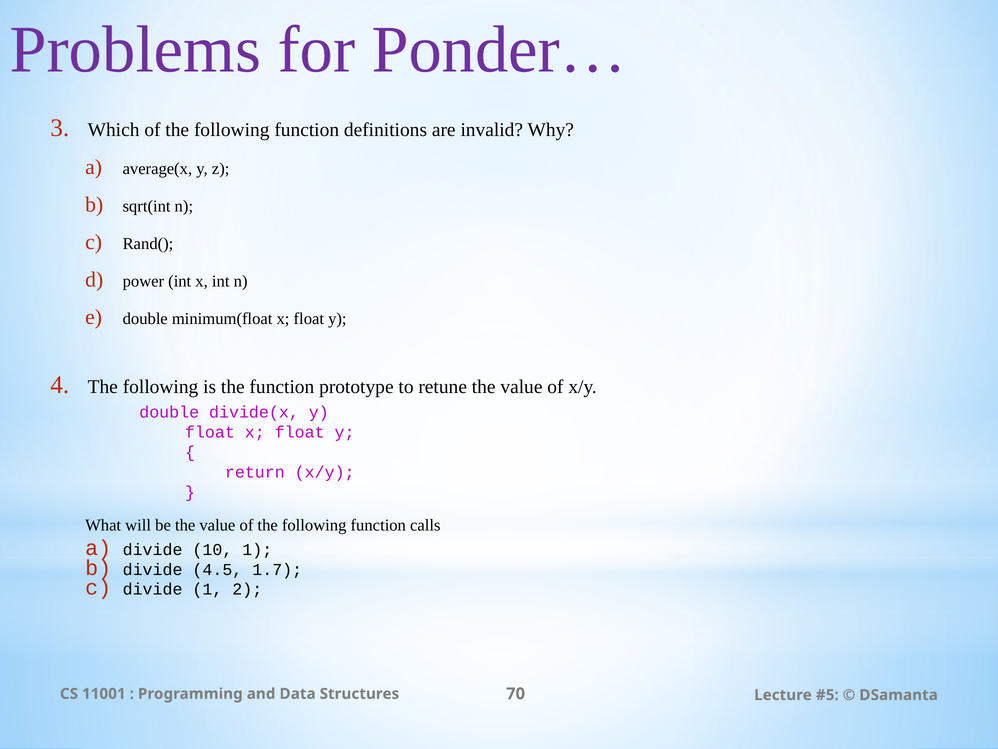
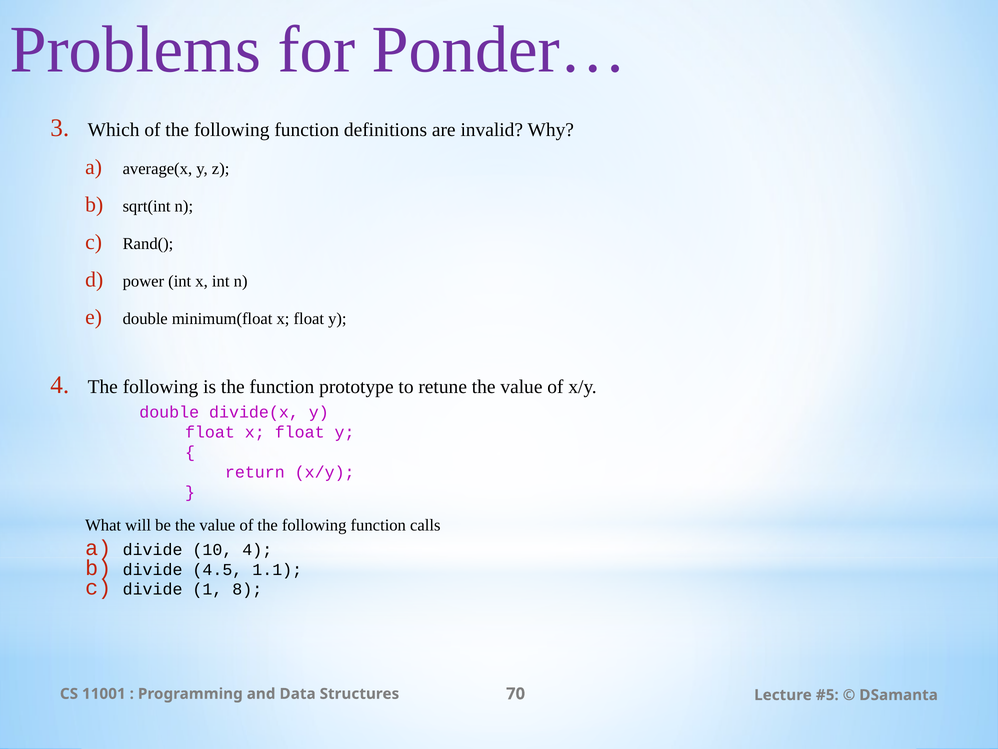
10 1: 1 -> 4 (257, 549)
1.7: 1.7 -> 1.1 (277, 569)
2: 2 -> 8 (247, 589)
